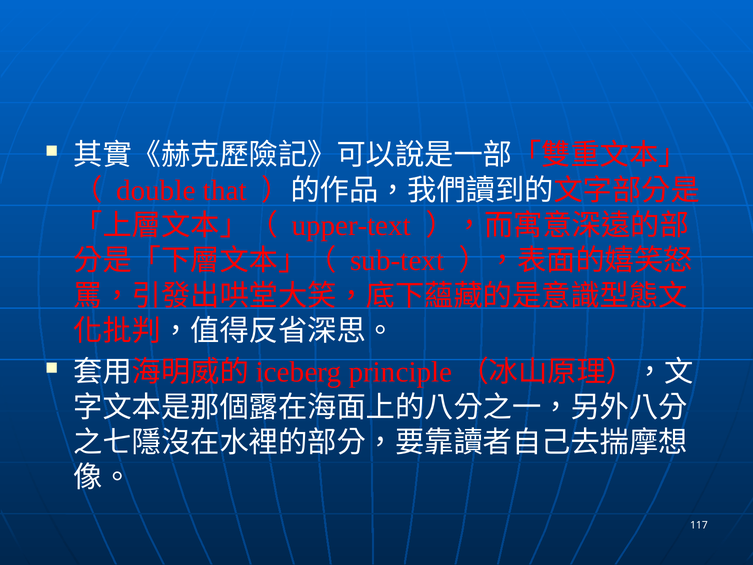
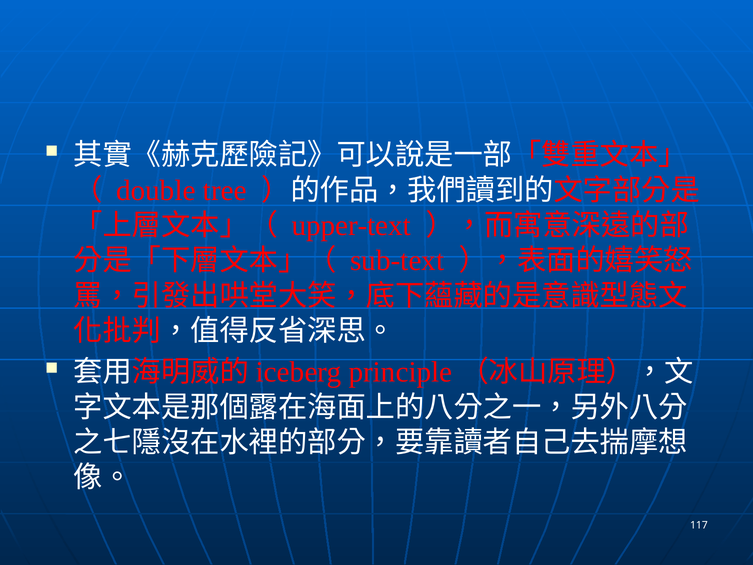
that: that -> tree (225, 190)
